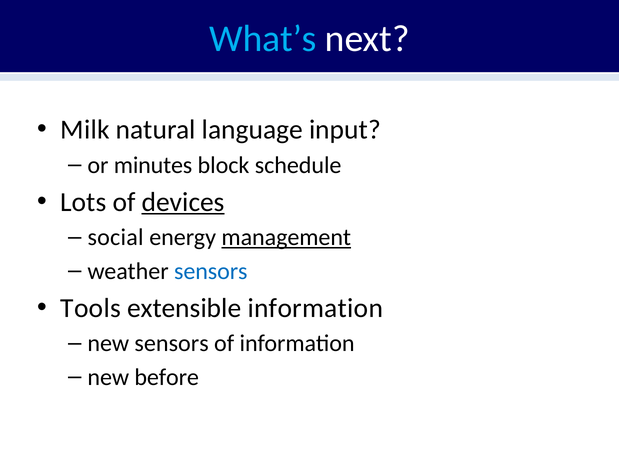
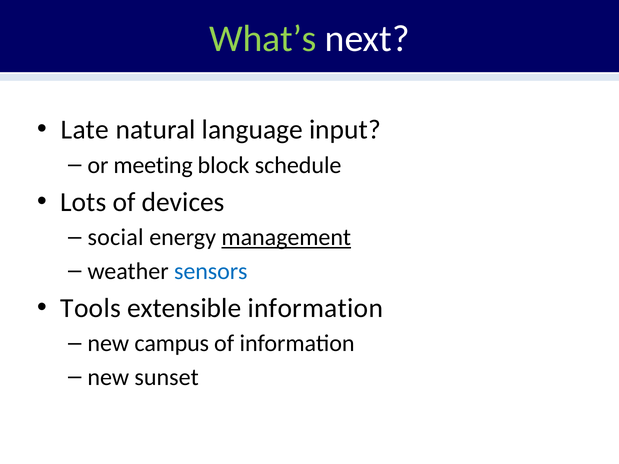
What’s colour: light blue -> light green (263, 39)
Milk: Milk -> Late (85, 130)
minutes: minutes -> meeting (153, 165)
devices underline: present -> none (183, 202)
new sensors: sensors -> campus (172, 344)
before: before -> sunset (167, 377)
